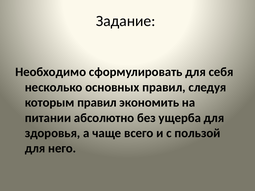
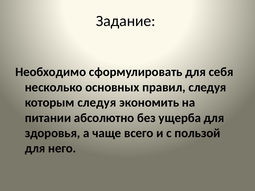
которым правил: правил -> следуя (97, 103)
